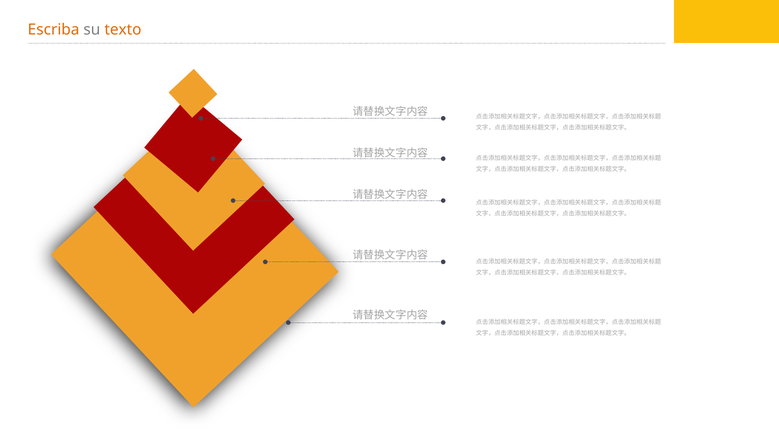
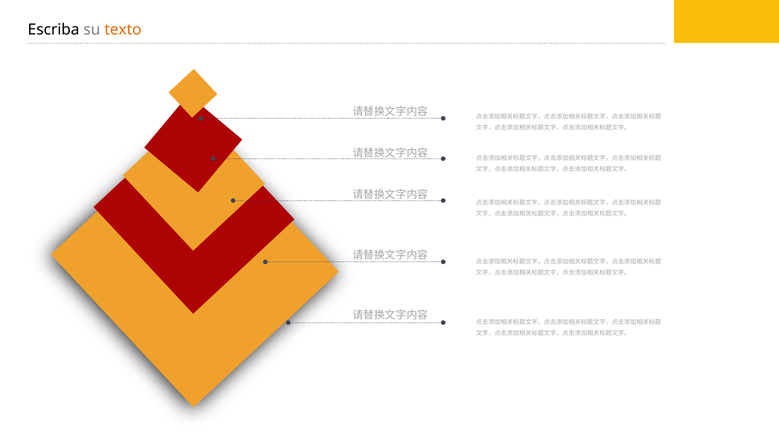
Escriba colour: orange -> black (54, 30)
